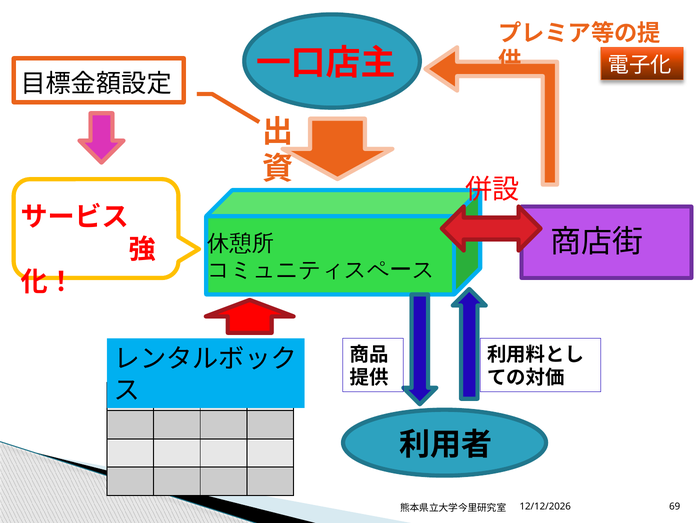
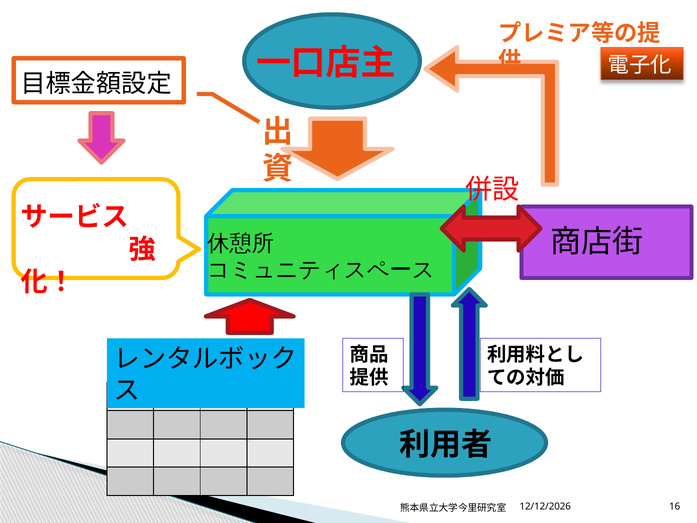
69: 69 -> 16 (675, 506)
